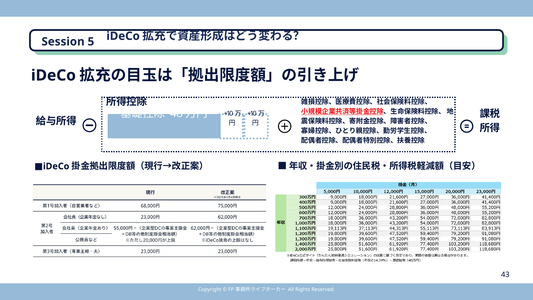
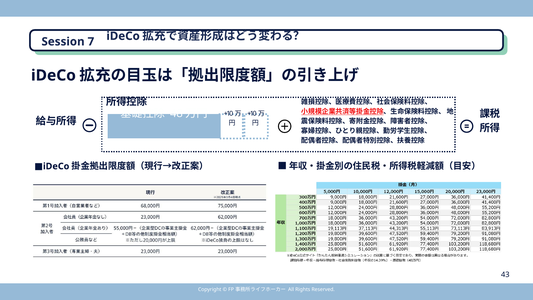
5: 5 -> 7 (91, 42)
